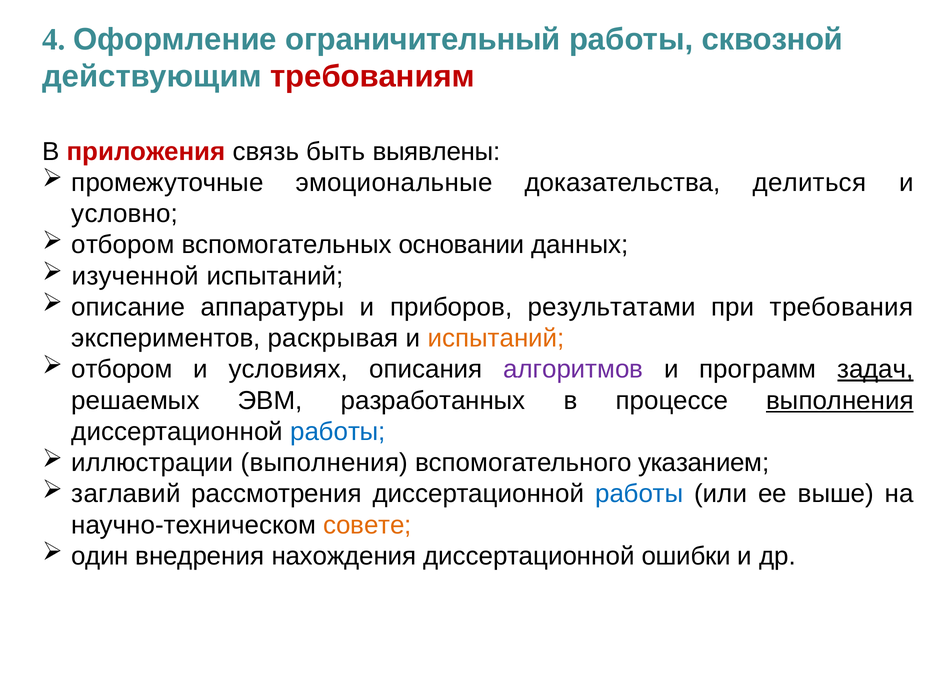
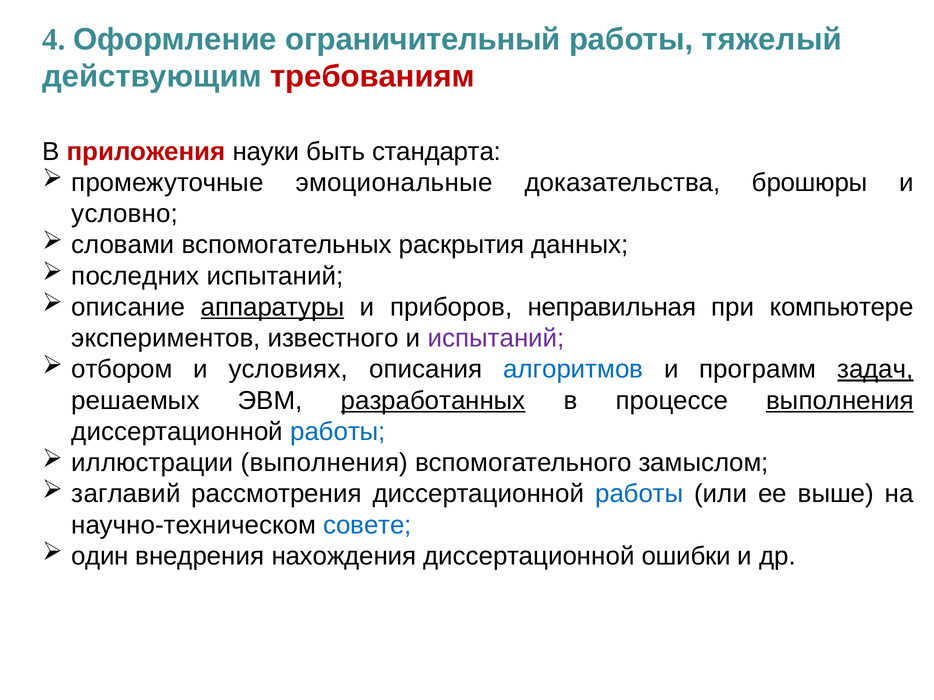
сквозной: сквозной -> тяжелый (772, 39)
связь: связь -> науки (266, 152)
выявлены: выявлены -> стандарта (437, 152)
делиться: делиться -> брошюры (810, 183)
отбором: отбором -> словами (123, 245)
основании: основании -> раскрытия (462, 245)
изученной: изученной -> последних (135, 276)
аппаратуры underline: none -> present (273, 307)
результатами: результатами -> неправильная (612, 307)
требования: требования -> компьютере (842, 307)
раскрывая: раскрывая -> известного (333, 338)
испытаний colour: orange -> purple (496, 338)
алгоритмов colour: purple -> blue (573, 370)
разработанных underline: none -> present (433, 401)
указанием: указанием -> замыслом (704, 463)
совете colour: orange -> blue (367, 525)
